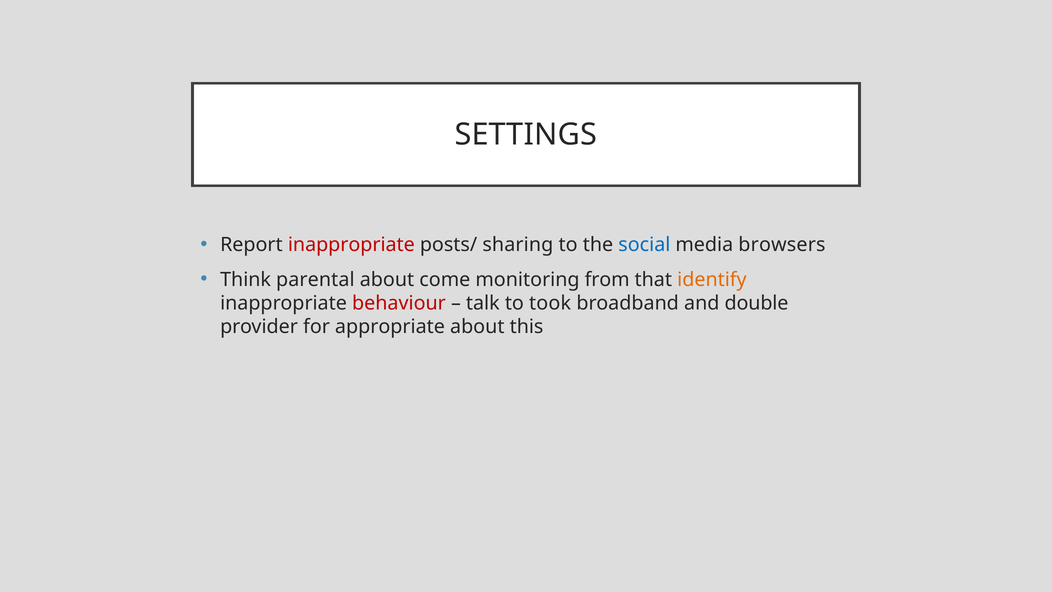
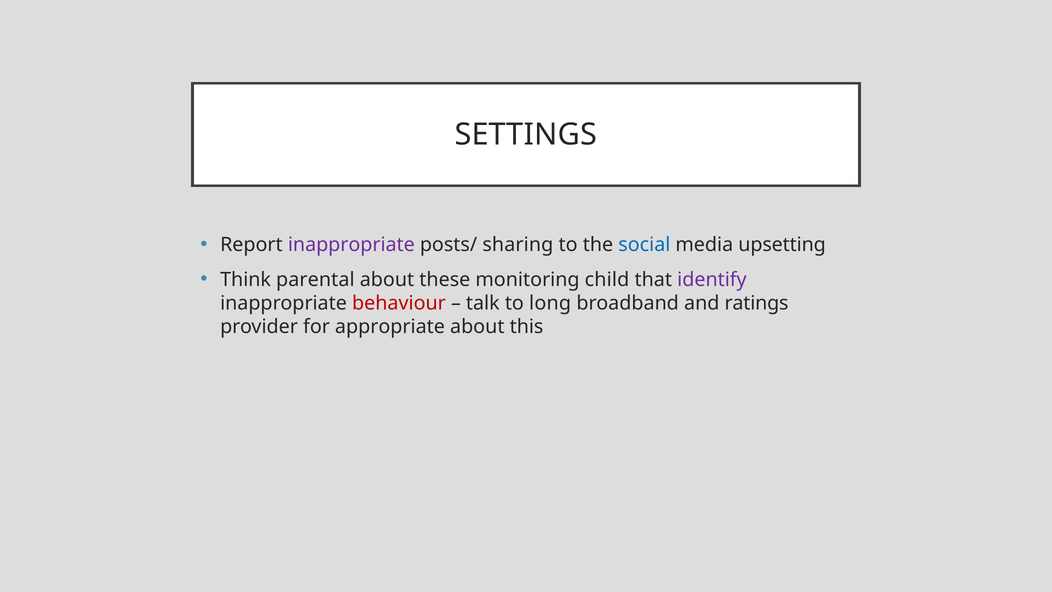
inappropriate colour: red -> purple (351, 245)
browsers: browsers -> upsetting (782, 245)
come: come -> these (445, 279)
from: from -> child (607, 279)
identify colour: orange -> purple (712, 279)
took: took -> long (550, 303)
double: double -> ratings (757, 303)
